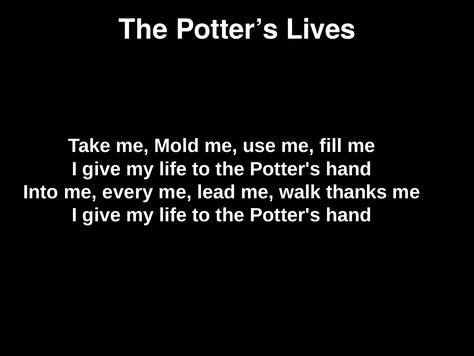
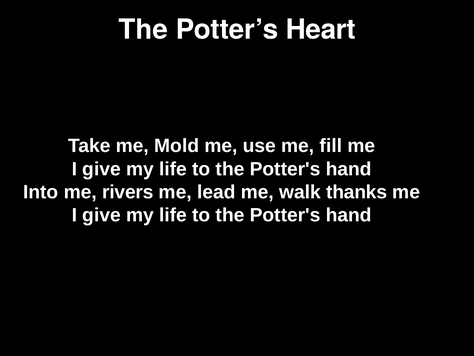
Lives: Lives -> Heart (321, 30)
every: every -> rivers (128, 192)
